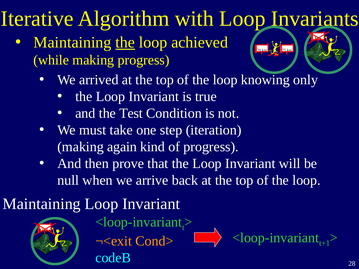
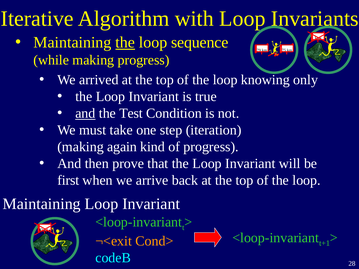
achieved: achieved -> sequence (200, 42)
and underline: none -> present (85, 113)
null: null -> first (68, 180)
